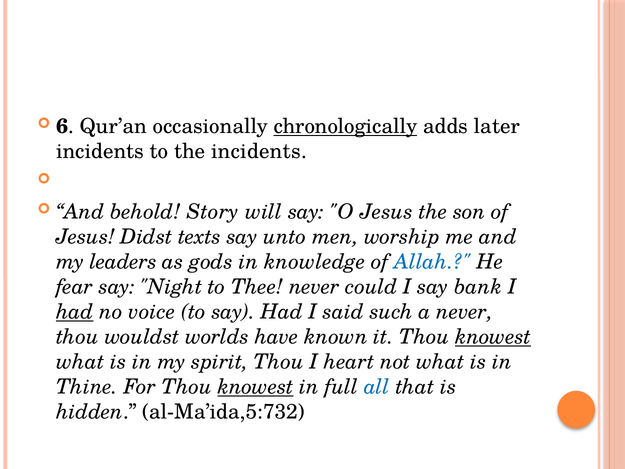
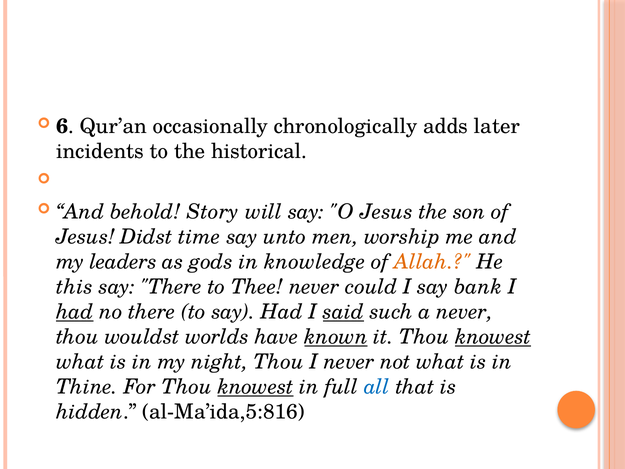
chronologically underline: present -> none (345, 126)
the incidents: incidents -> historical (259, 151)
texts: texts -> time (199, 237)
Allah colour: blue -> orange (433, 262)
fear: fear -> this (75, 287)
say Night: Night -> There (171, 287)
no voice: voice -> there (152, 312)
said underline: none -> present (343, 312)
known underline: none -> present (336, 337)
spirit: spirit -> night (220, 362)
I heart: heart -> never (349, 362)
al-Ma’ida,5:732: al-Ma’ida,5:732 -> al-Ma’ida,5:816 (224, 412)
